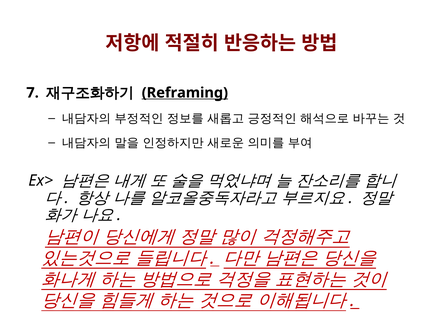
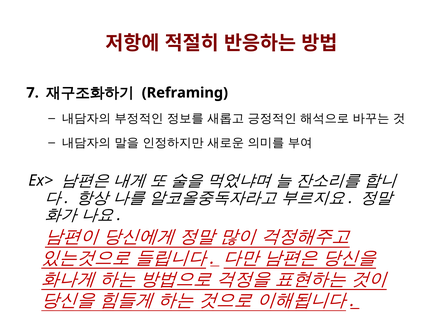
Reframing underline: present -> none (185, 93)
